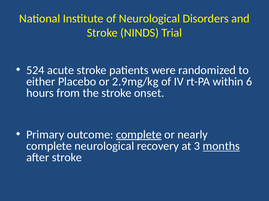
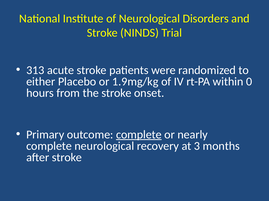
524: 524 -> 313 (35, 70)
2.9mg/kg: 2.9mg/kg -> 1.9mg/kg (135, 82)
6: 6 -> 0 (249, 82)
months underline: present -> none (221, 147)
